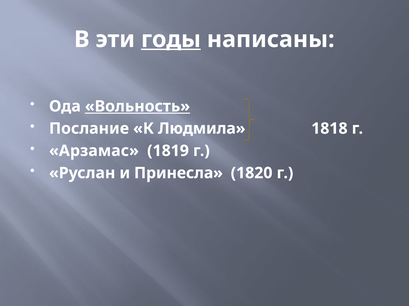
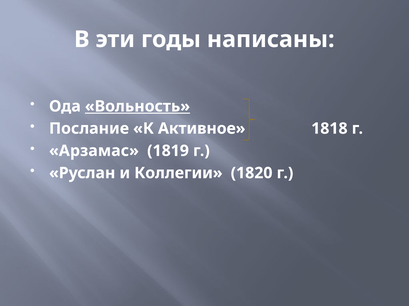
годы underline: present -> none (171, 39)
Людмила: Людмила -> Активное (202, 129)
Принесла: Принесла -> Коллегии (178, 173)
